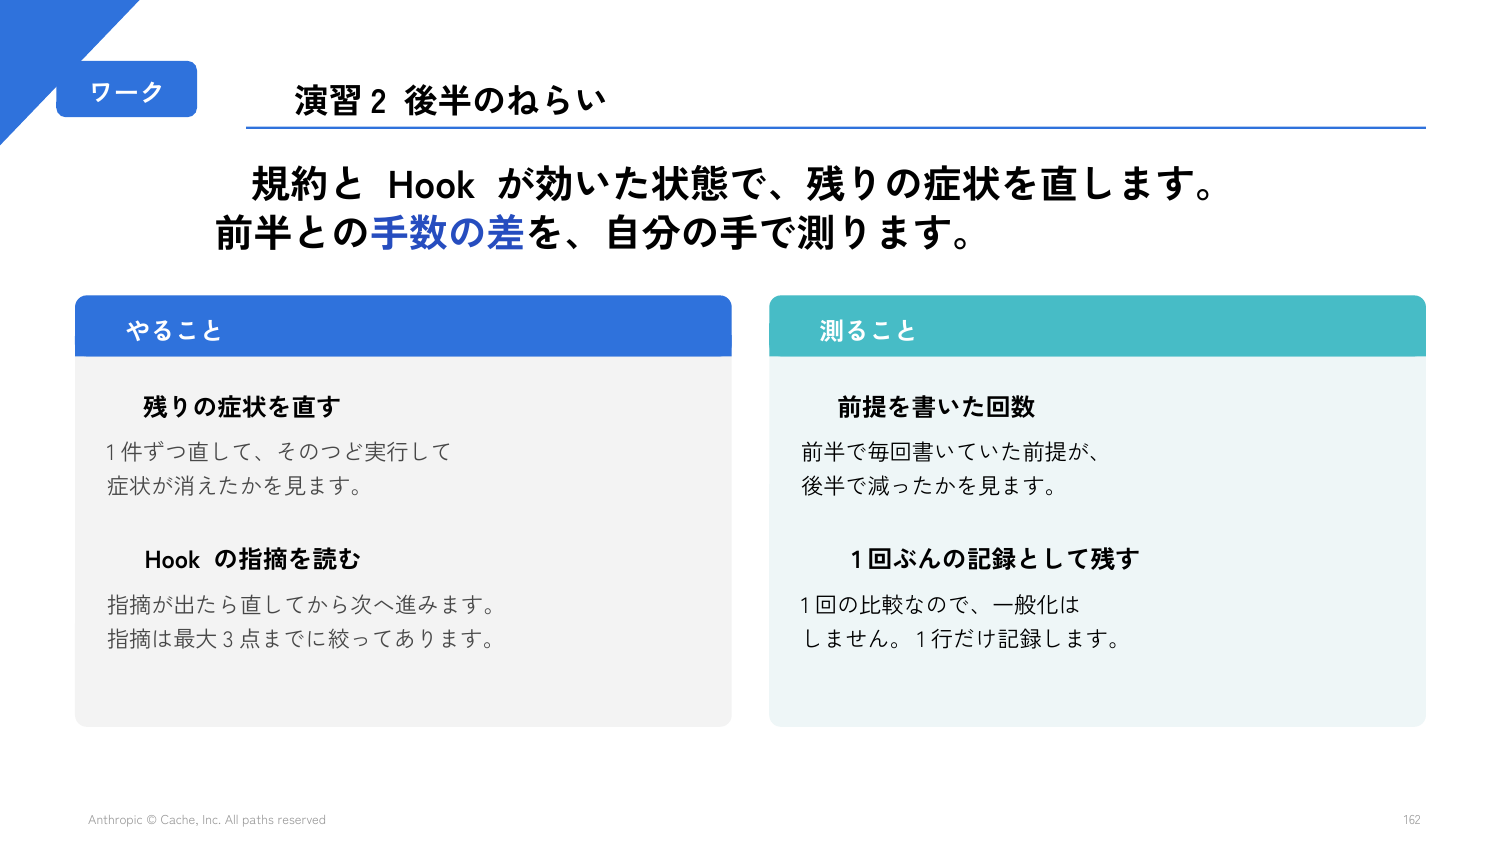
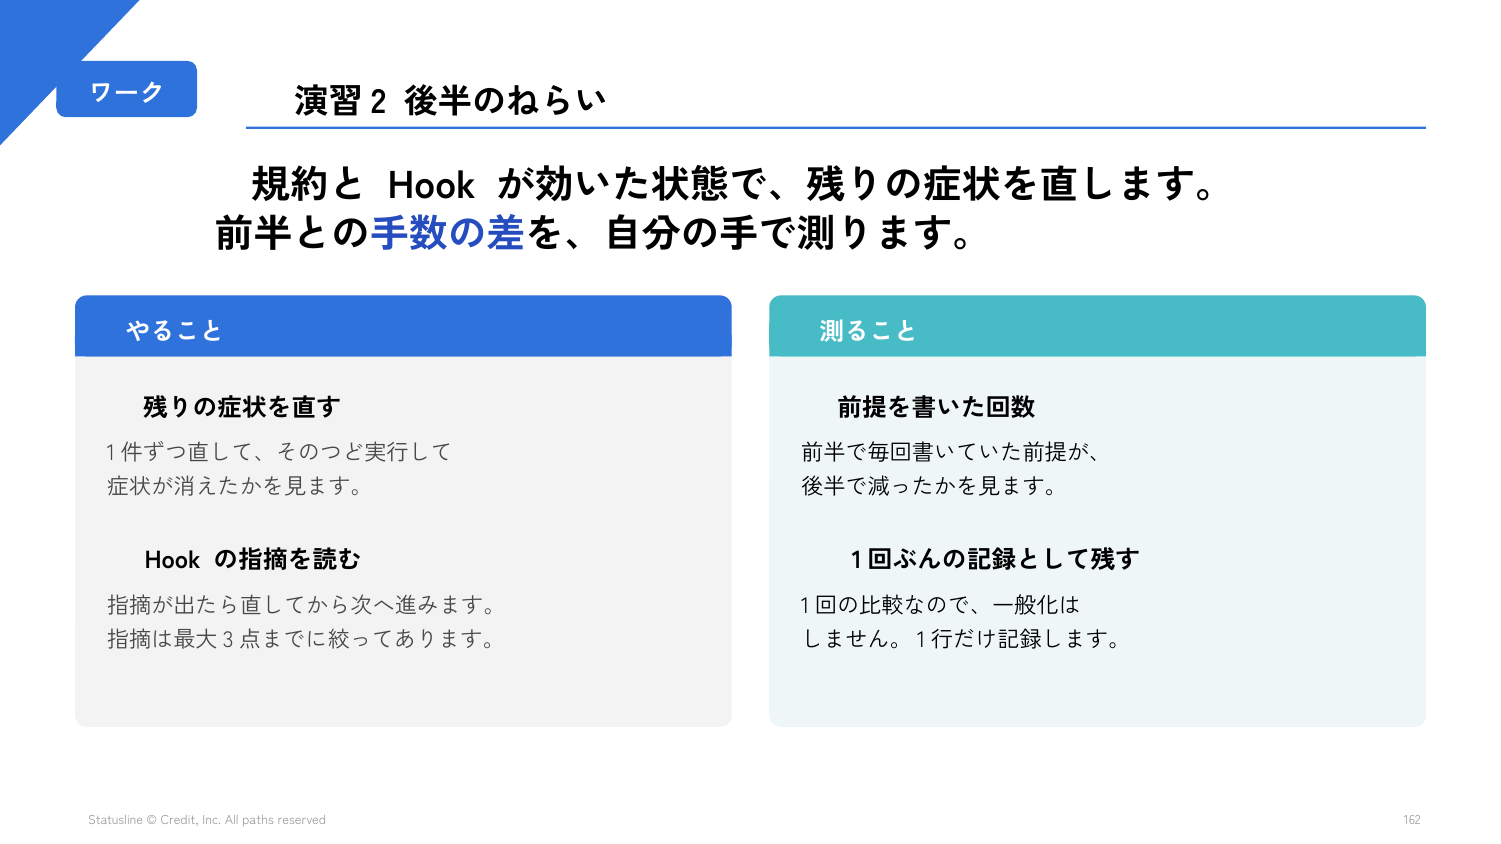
Anthropic: Anthropic -> Statusline (116, 821)
Cache: Cache -> Credit (180, 821)
